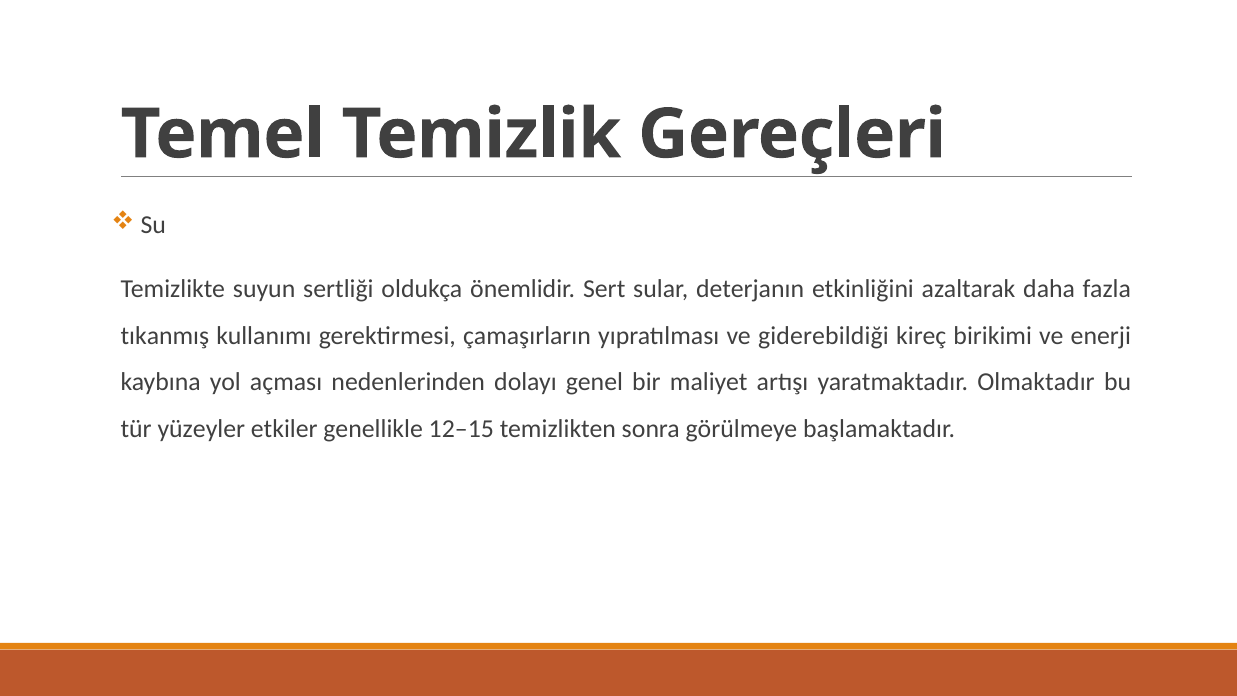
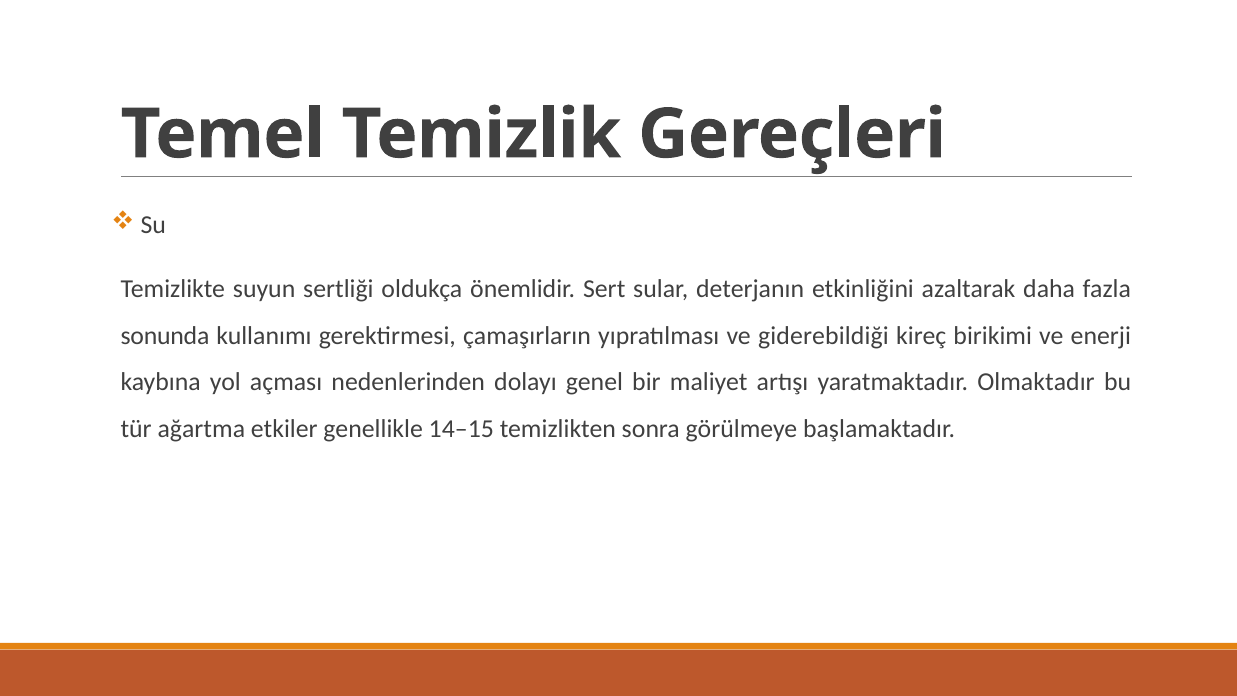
tıkanmış: tıkanmış -> sonunda (165, 336)
yüzeyler: yüzeyler -> ağartma (201, 429)
12–15: 12–15 -> 14–15 (461, 429)
